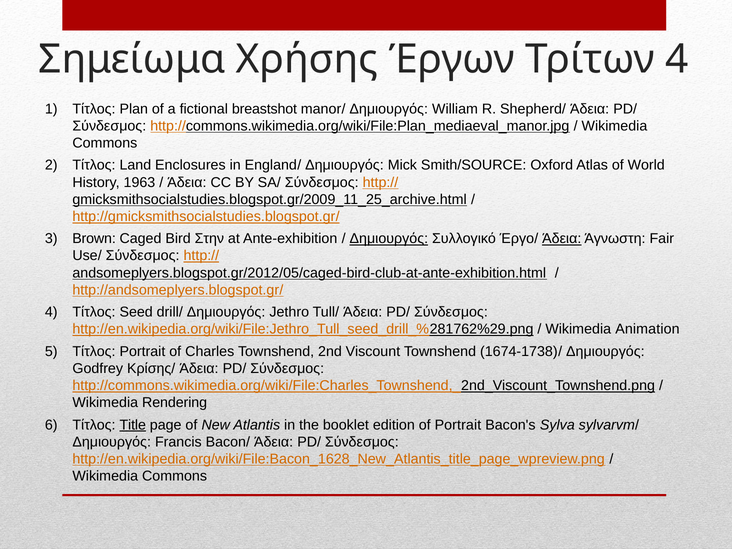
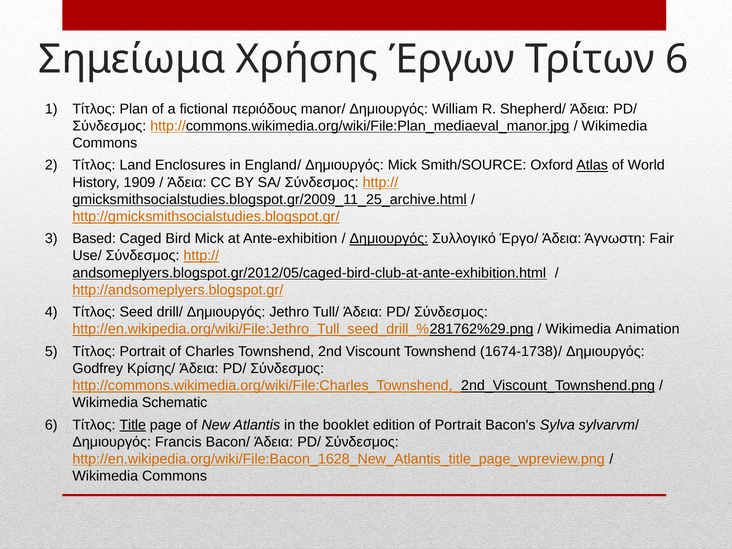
Τρίτων 4: 4 -> 6 (677, 59)
breastshot: breastshot -> περιόδους (264, 109)
Atlas underline: none -> present (592, 165)
1963: 1963 -> 1909 (139, 182)
Brown: Brown -> Based (94, 239)
Bird Στην: Στην -> Mick (209, 239)
Άδεια underline: present -> none (562, 239)
Rendering: Rendering -> Schematic (175, 403)
